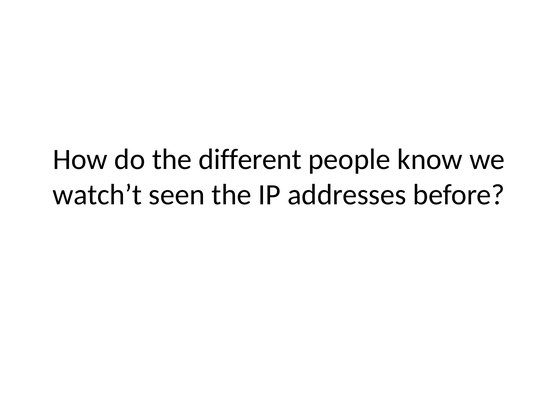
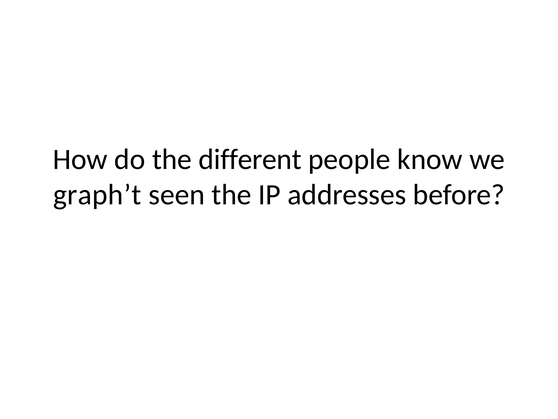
watch’t: watch’t -> graph’t (97, 195)
